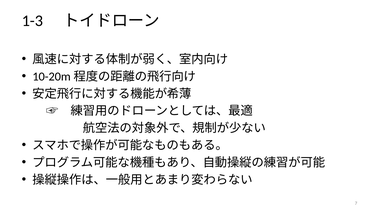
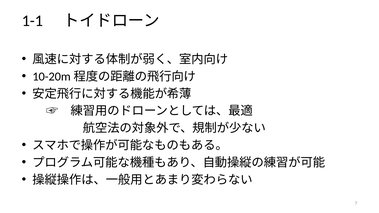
1-3: 1-3 -> 1-1 (32, 21)
